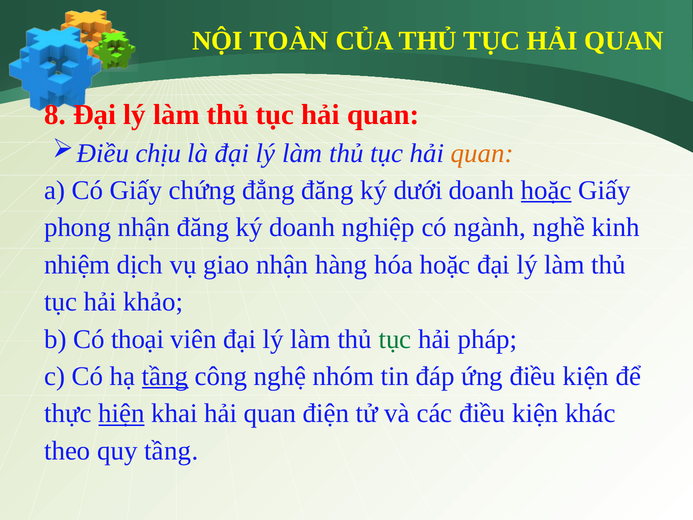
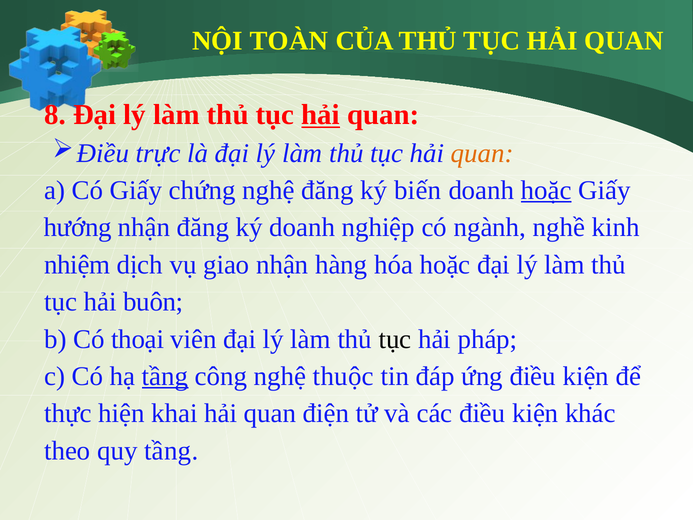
hải underline: none -> present (321, 115)
chịu: chịu -> trực (158, 153)
chứng đẳng: đẳng -> nghệ (269, 190)
dưới: dưới -> biến (418, 190)
phong: phong -> hướng (78, 227)
khảo: khảo -> buôn (153, 302)
tục colour: green -> black (395, 339)
nhóm: nhóm -> thuộc (343, 376)
hiện underline: present -> none (121, 413)
